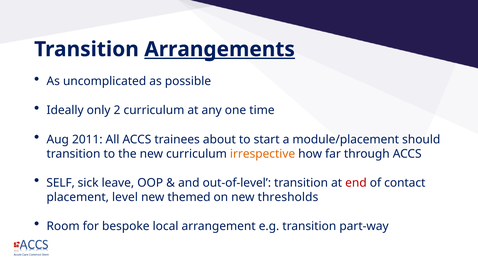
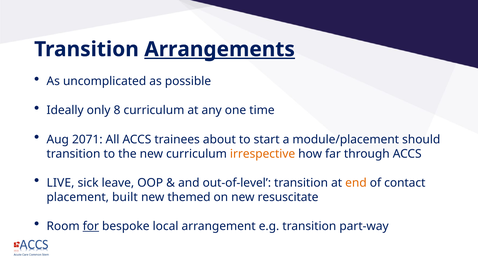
2: 2 -> 8 (117, 110)
2011: 2011 -> 2071 (87, 139)
SELF: SELF -> LIVE (60, 183)
end colour: red -> orange (356, 183)
level: level -> built (125, 197)
thresholds: thresholds -> resuscitate (288, 197)
for underline: none -> present (91, 226)
